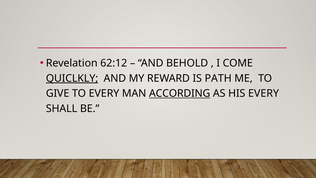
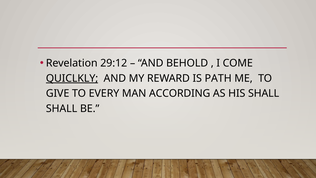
62:12: 62:12 -> 29:12 (114, 63)
ACCORDING underline: present -> none (180, 93)
HIS EVERY: EVERY -> SHALL (264, 93)
